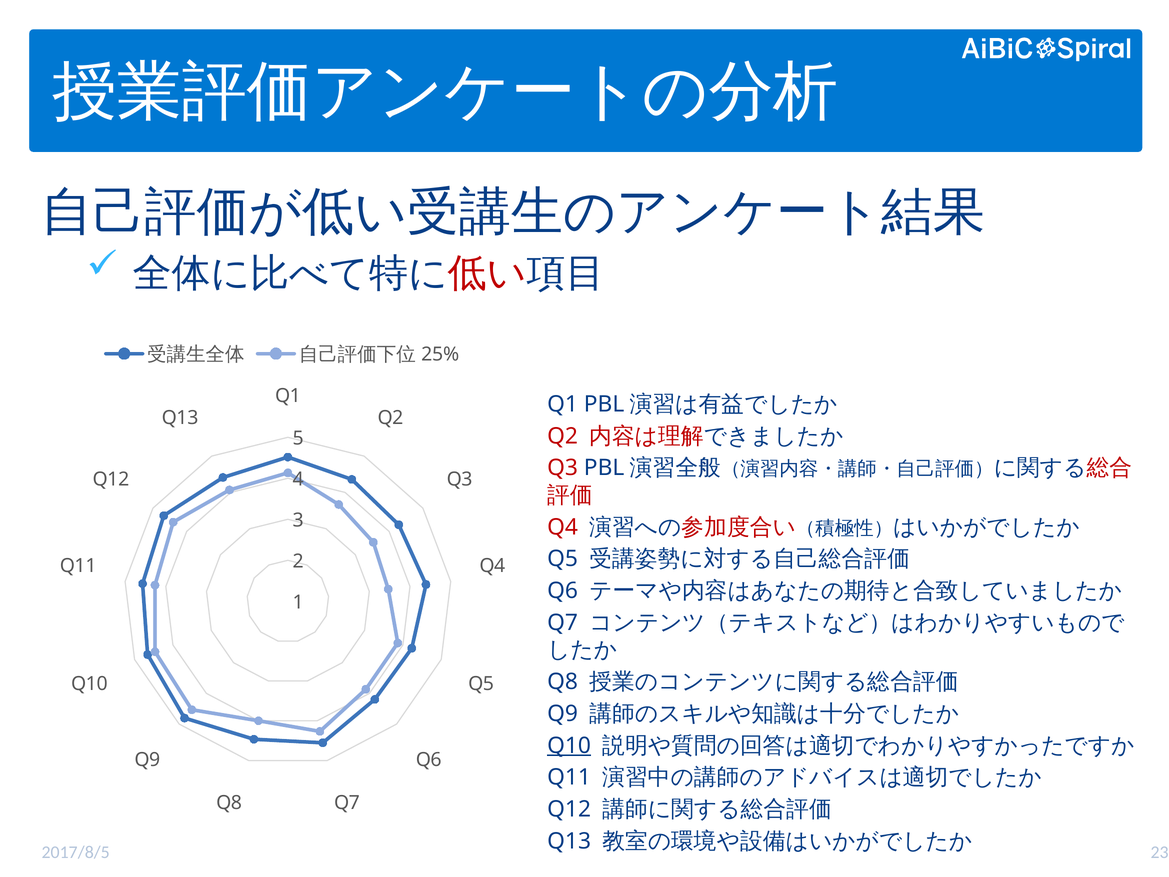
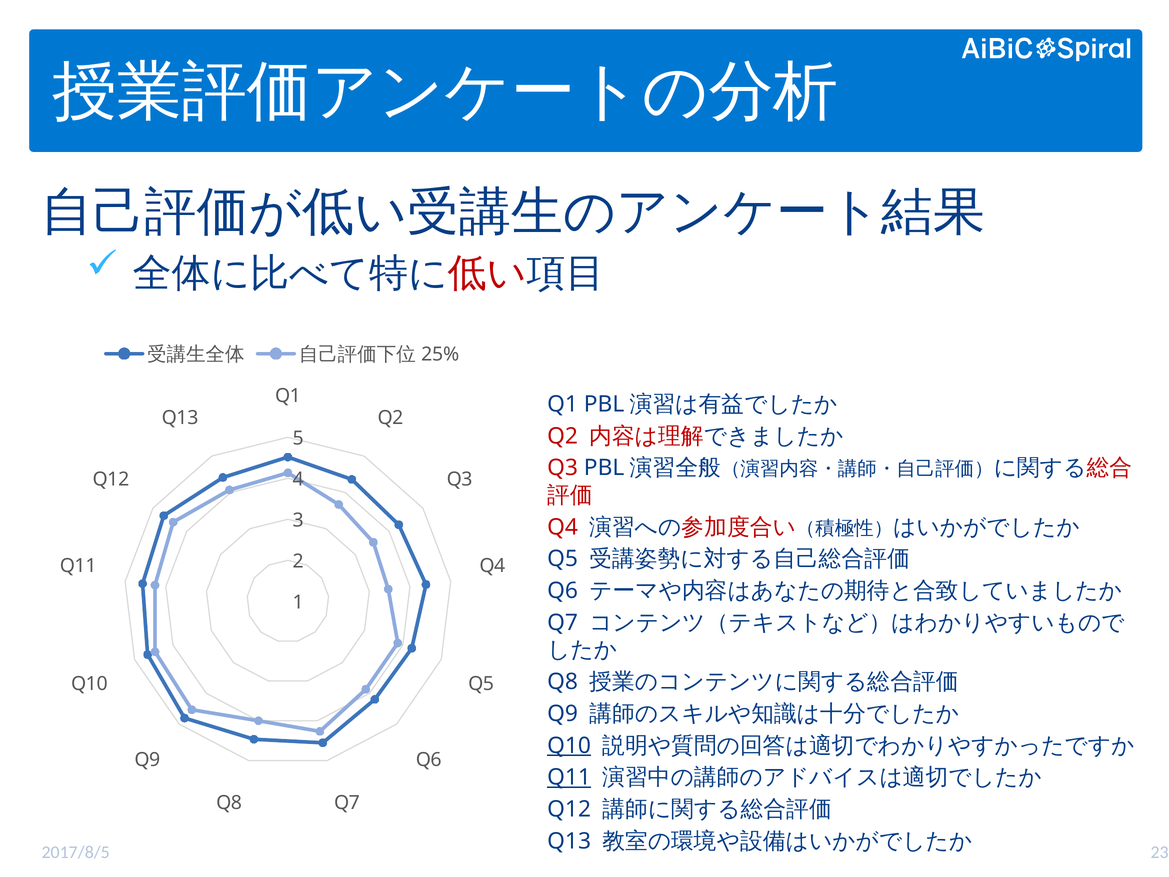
Q11 underline: none -> present (569, 777)
